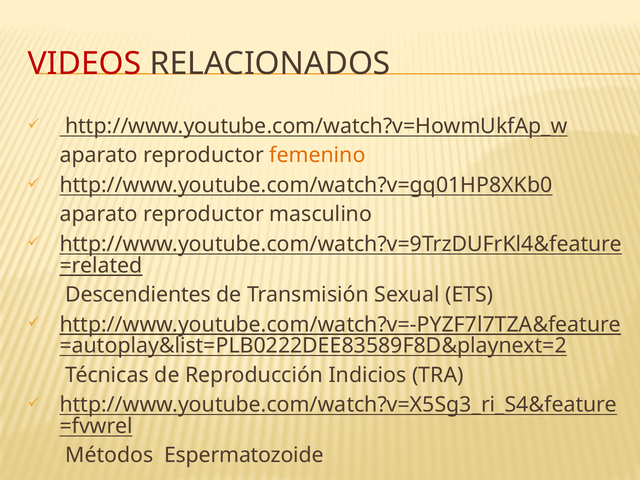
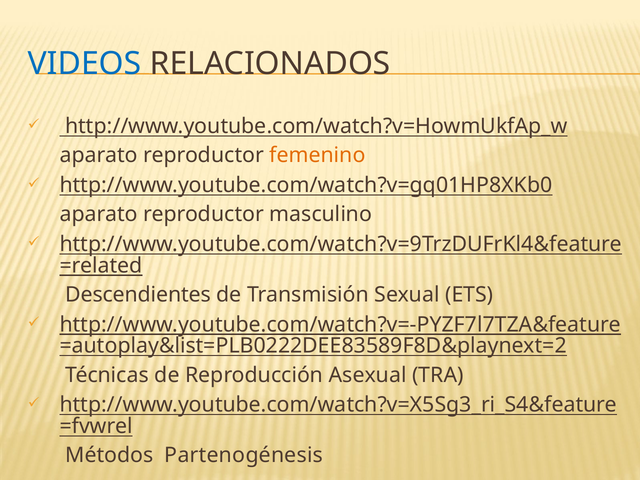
VIDEOS colour: red -> blue (84, 64)
Indicios: Indicios -> Asexual (368, 375)
Espermatozoide: Espermatozoide -> Partenogénesis (244, 455)
